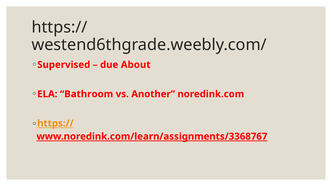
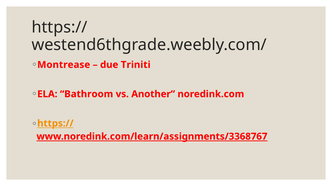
Supervised: Supervised -> Montrease (64, 65)
About: About -> Triniti (136, 65)
